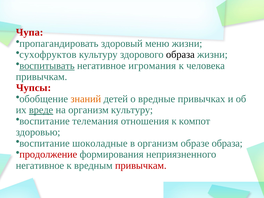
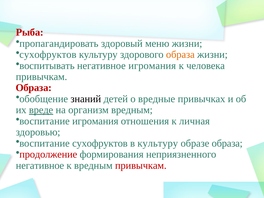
Чупа: Чупа -> Рыба (30, 32)
образа colour: black -> orange (180, 55)
воспитывать underline: present -> none (47, 66)
Чупсы: Чупсы -> Образа (34, 88)
знаний colour: orange -> black (86, 99)
организм культуру: культуру -> вредным (132, 110)
воспитание телемания: телемания -> игромания (95, 121)
компот: компот -> личная (194, 121)
воспитание шоколадные: шоколадные -> сухофруктов (100, 143)
в организм: организм -> культуру (158, 143)
